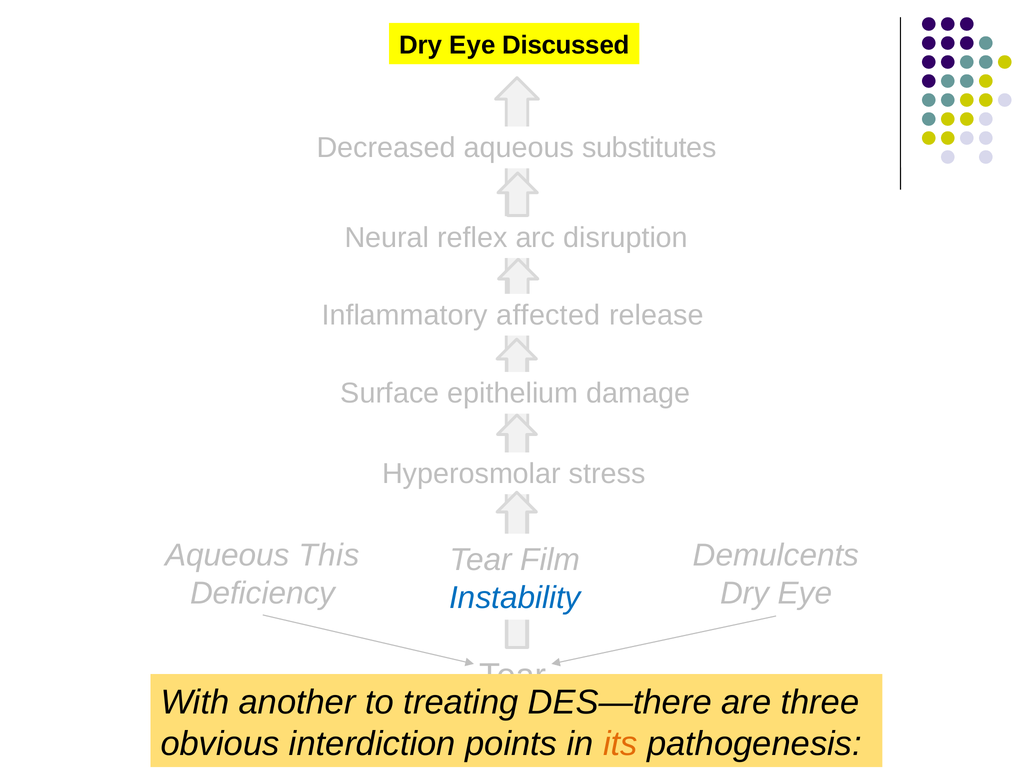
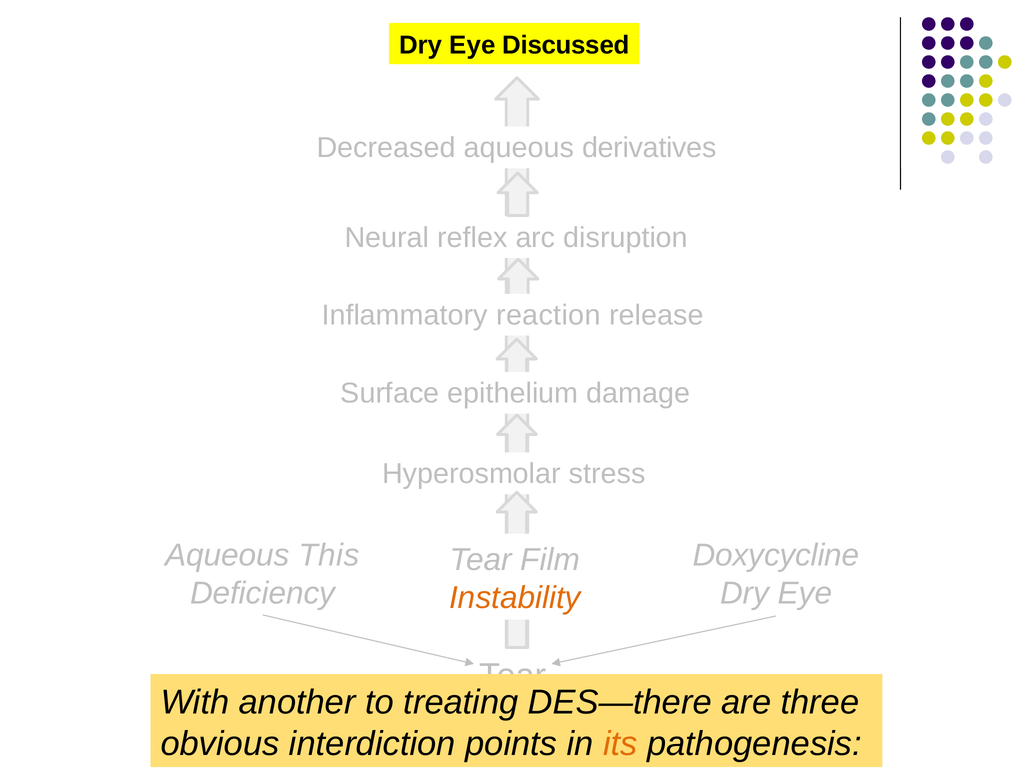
substitutes: substitutes -> derivatives (649, 148)
affected: affected -> reaction (548, 315)
Demulcents: Demulcents -> Doxycycline (776, 555)
Instability colour: blue -> orange (515, 598)
